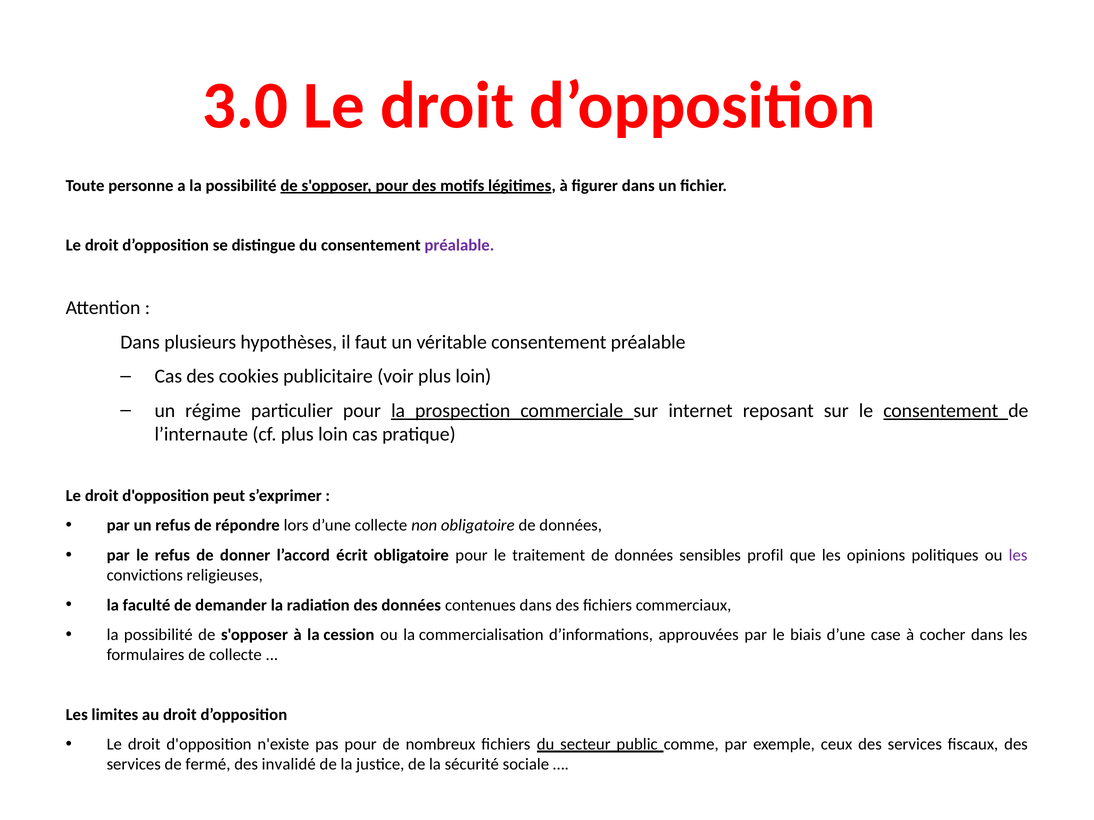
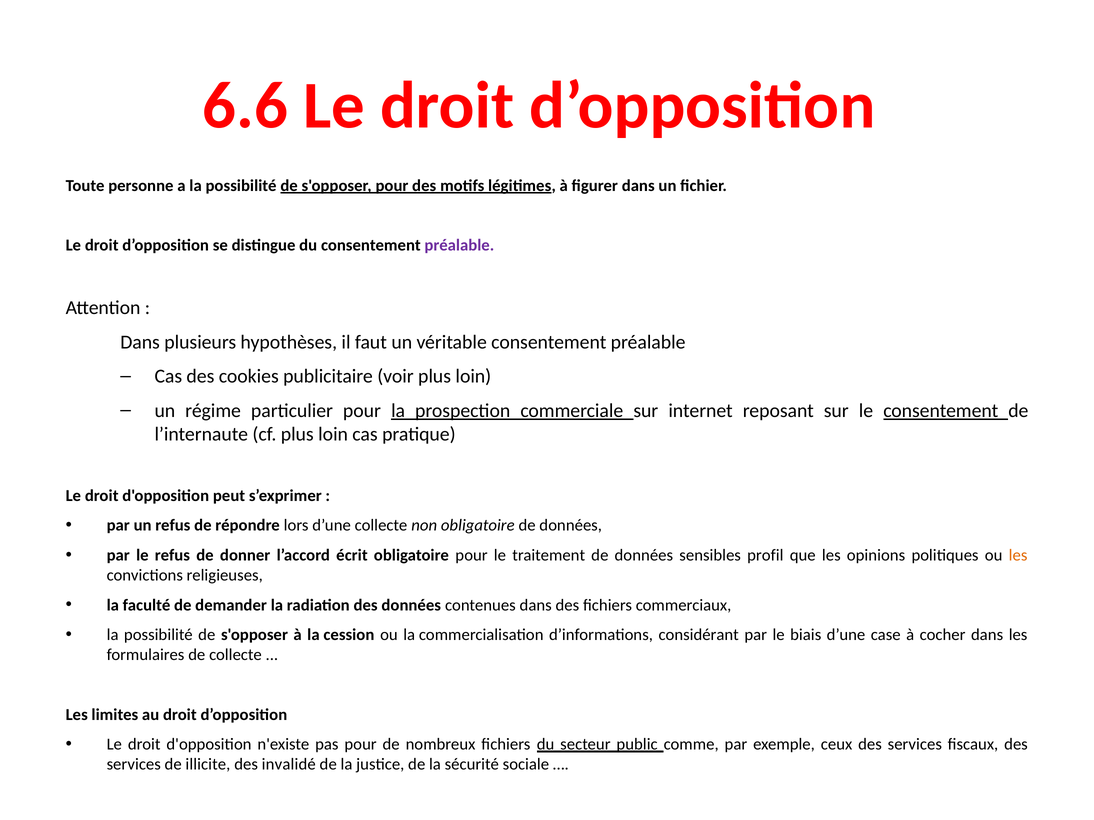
3.0: 3.0 -> 6.6 (245, 106)
les colour: purple -> orange (1018, 556)
approuvées: approuvées -> considérant (699, 635)
fermé: fermé -> illicite (208, 765)
